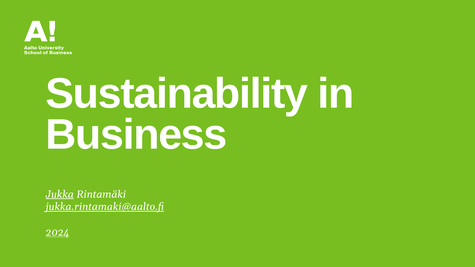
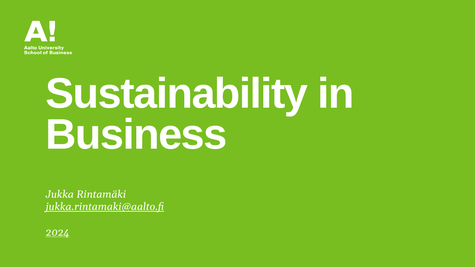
Jukka underline: present -> none (60, 194)
